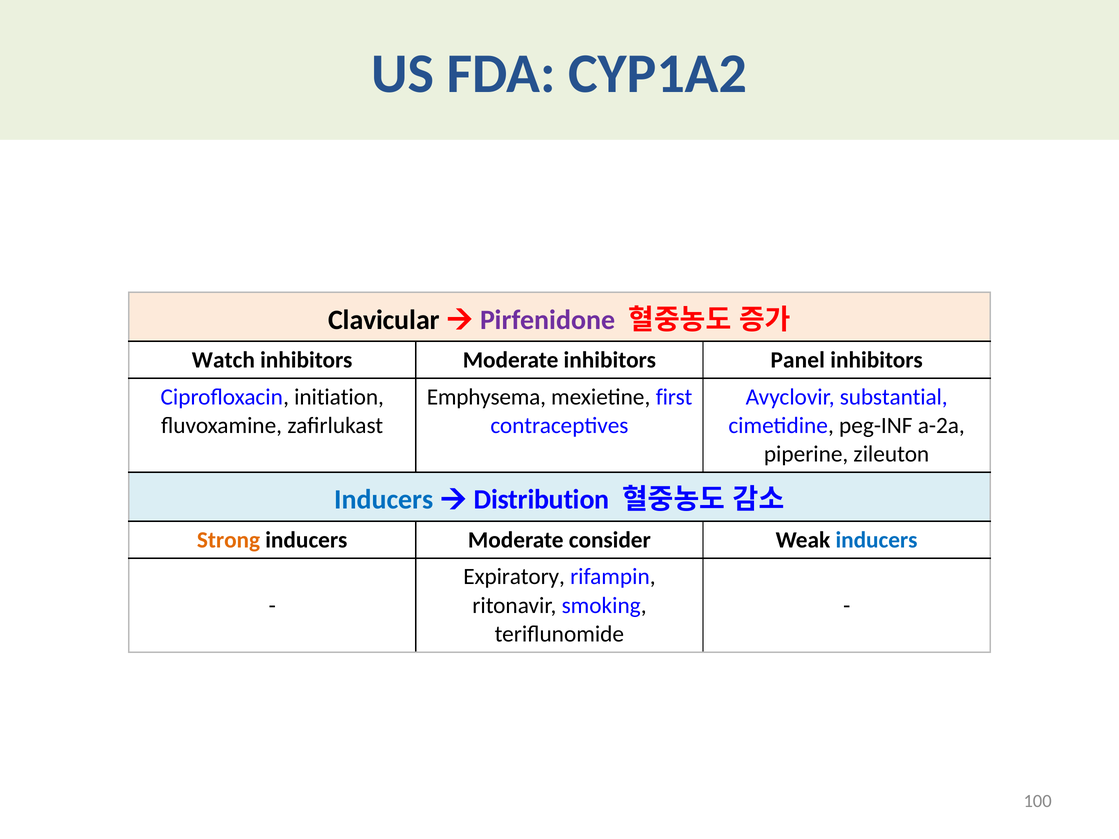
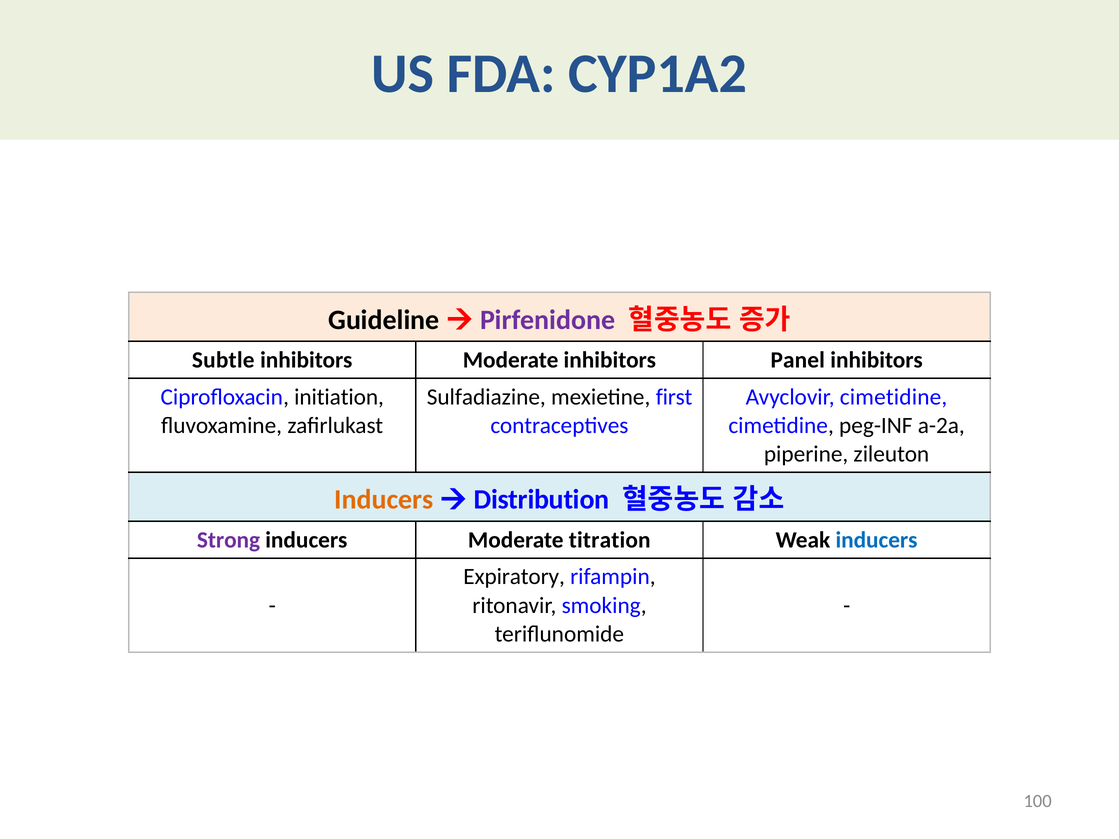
Clavicular: Clavicular -> Guideline (384, 320)
Watch: Watch -> Subtle (223, 360)
Emphysema: Emphysema -> Sulfadiazine (486, 397)
Avyclovir substantial: substantial -> cimetidine (894, 397)
Inducers colour: blue -> orange (384, 500)
Strong colour: orange -> purple (229, 540)
consider: consider -> titration (610, 540)
